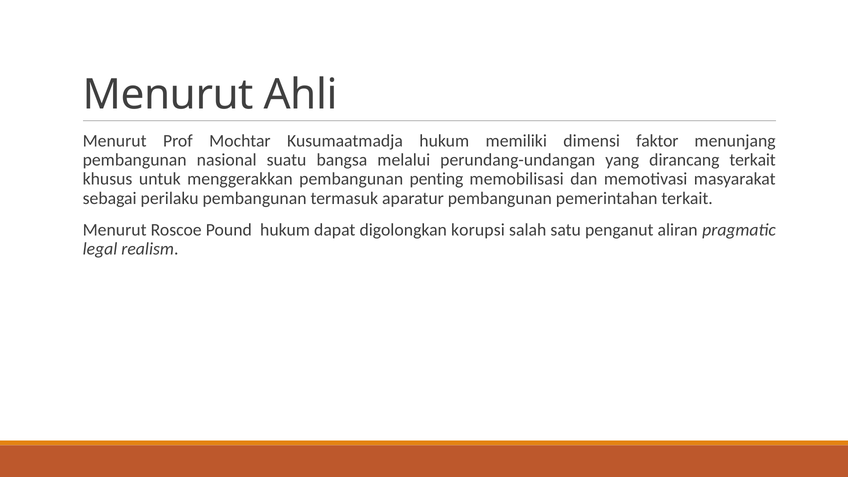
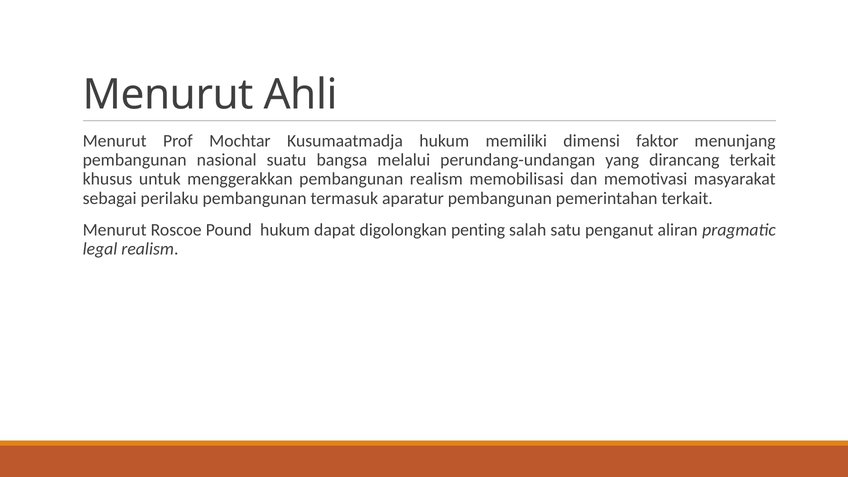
pembangunan penting: penting -> realism (436, 179)
korupsi: korupsi -> penting (478, 230)
